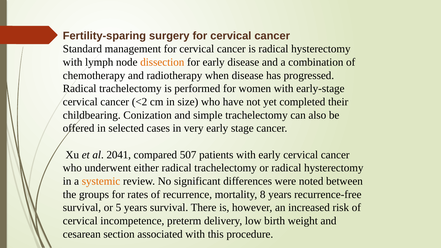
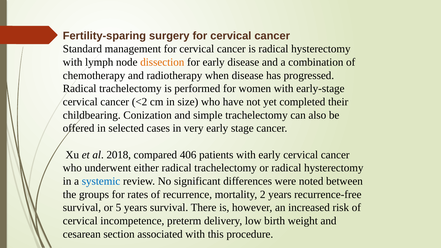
2041: 2041 -> 2018 (119, 155)
507: 507 -> 406 (188, 155)
systemic colour: orange -> blue (101, 181)
8: 8 -> 2 (263, 195)
